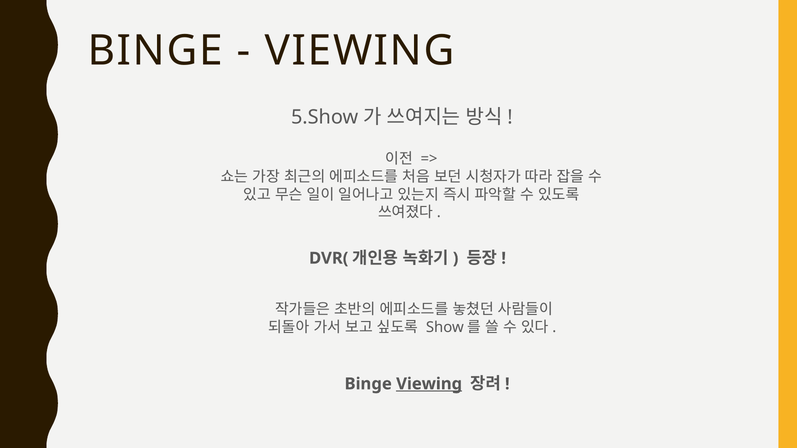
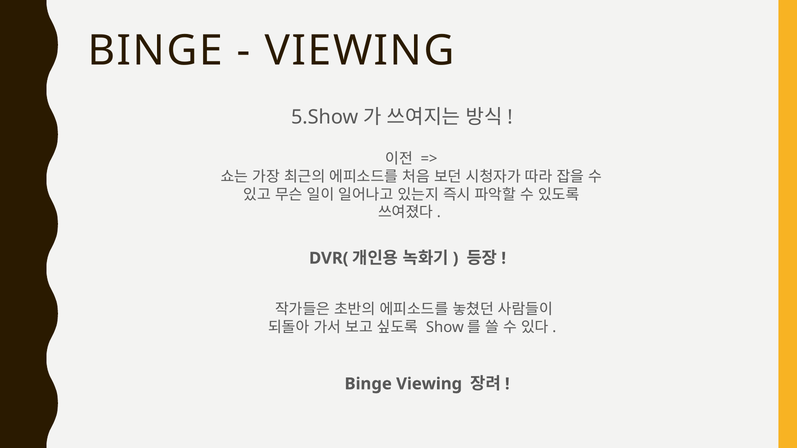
Viewing underline: present -> none (429, 384)
